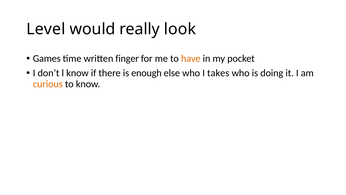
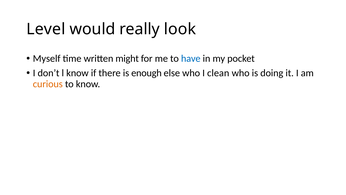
Games: Games -> Myself (47, 58)
finger: finger -> might (127, 58)
have colour: orange -> blue (191, 58)
takes: takes -> clean (218, 73)
